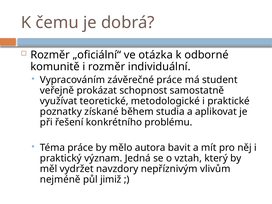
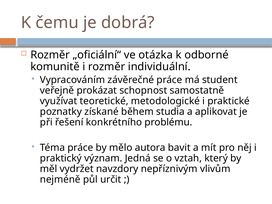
jimiž: jimiž -> určit (111, 180)
